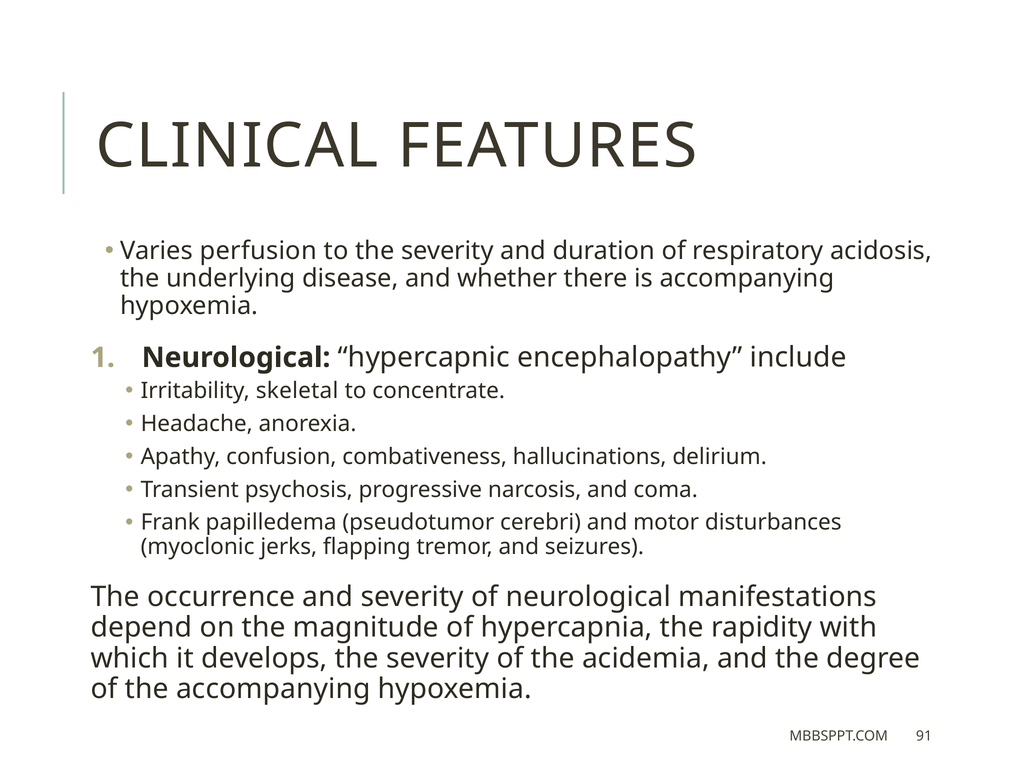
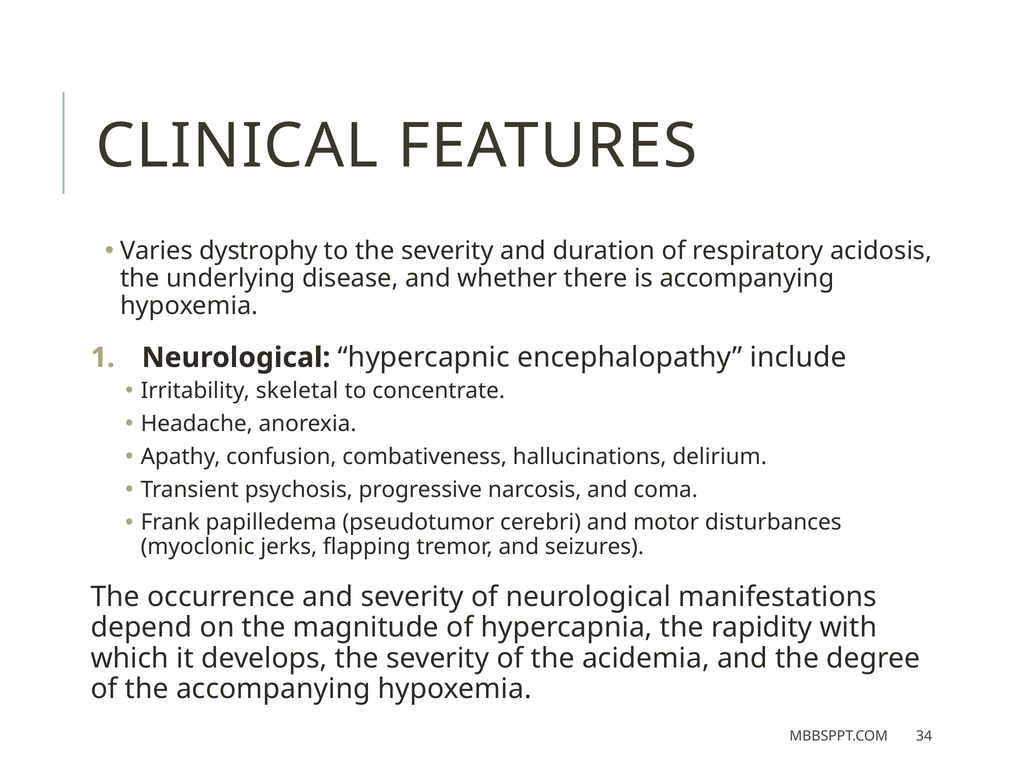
perfusion: perfusion -> dystrophy (259, 251)
91: 91 -> 34 (924, 736)
